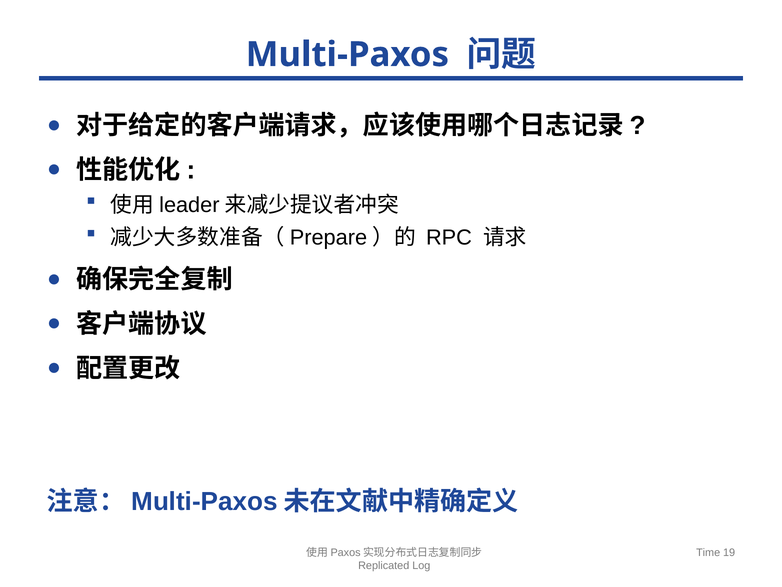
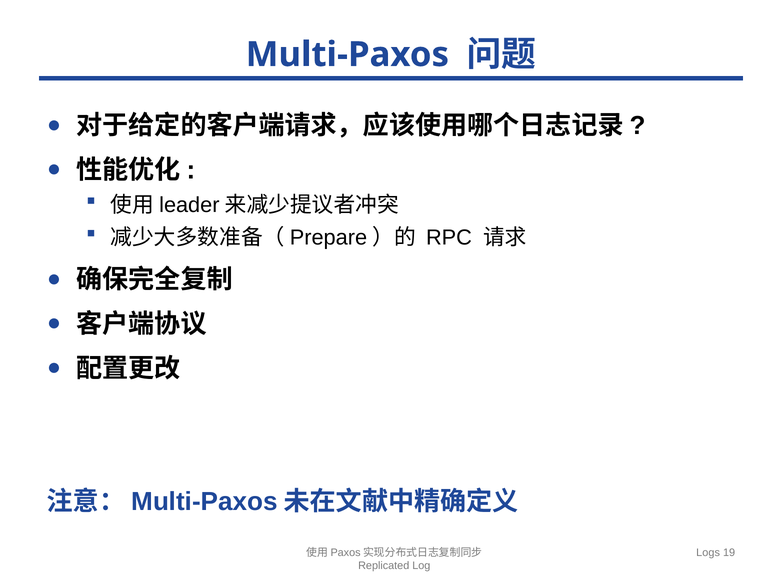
Time: Time -> Logs (708, 552)
